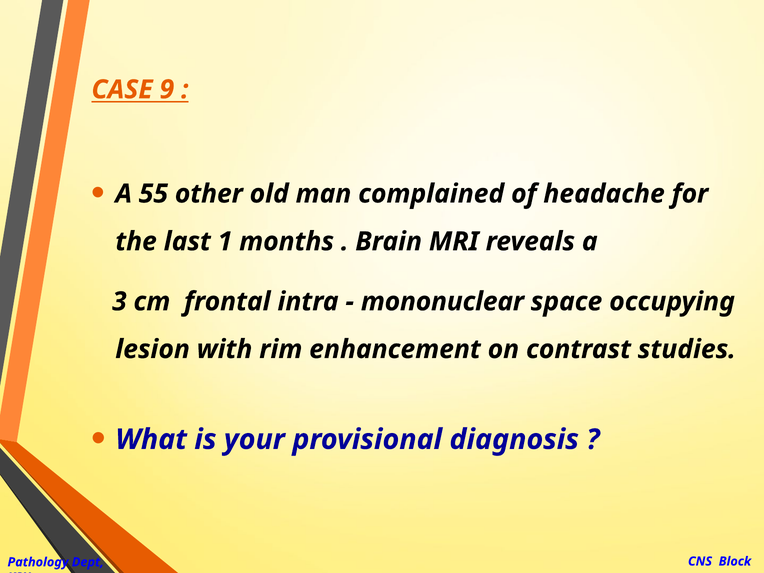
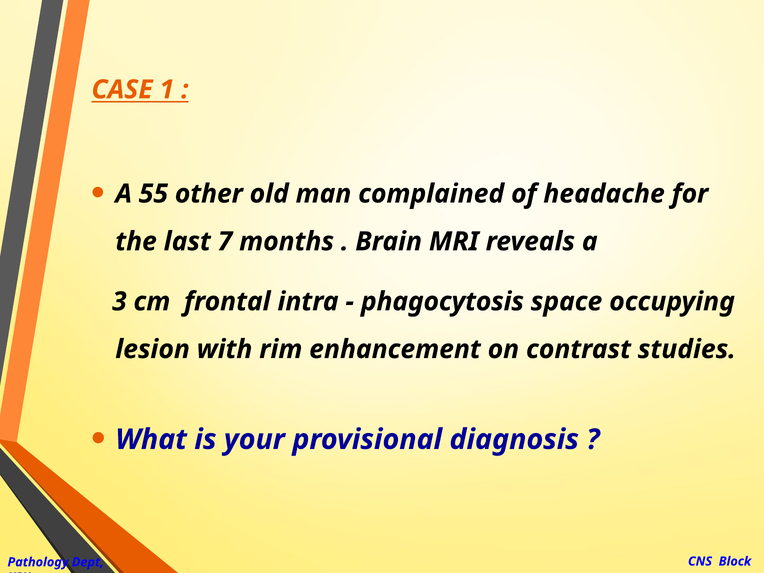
9: 9 -> 1 (167, 90)
1: 1 -> 7 (225, 242)
mononuclear: mononuclear -> phagocytosis (442, 302)
